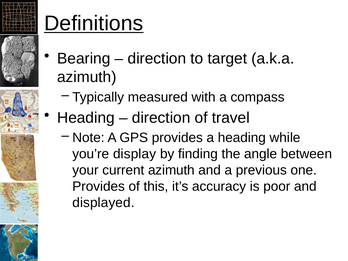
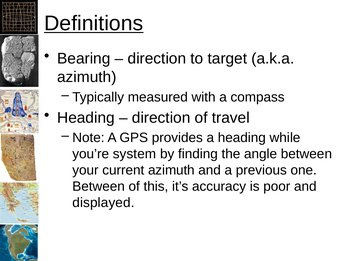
display: display -> system (135, 154)
Provides: Provides -> Between (99, 186)
